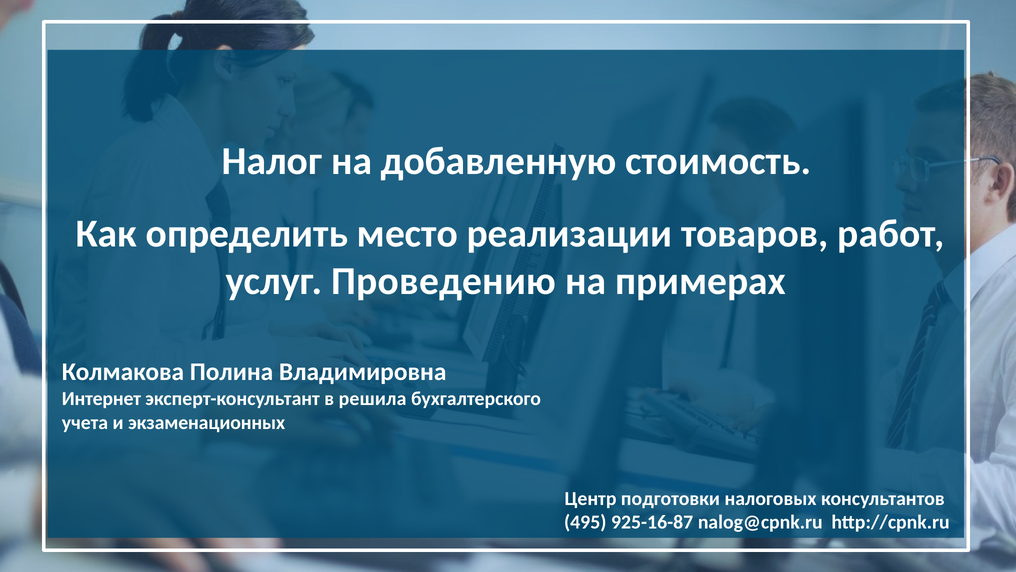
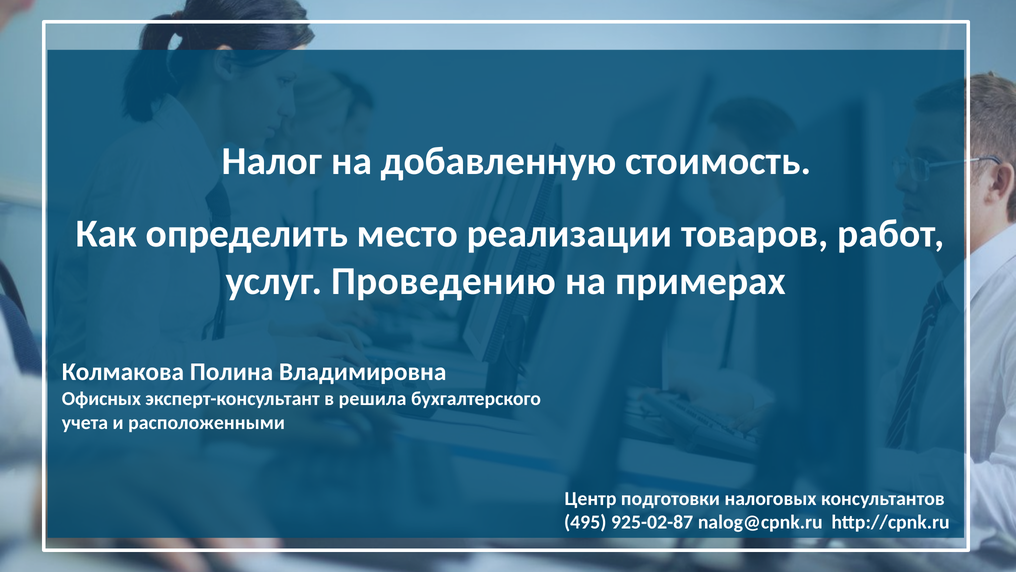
Интернет: Интернет -> Офисных (101, 398)
экзаменационных: экзаменационных -> расположенными (207, 422)
925-16-87: 925-16-87 -> 925-02-87 (652, 522)
